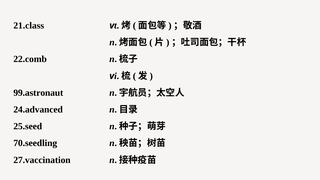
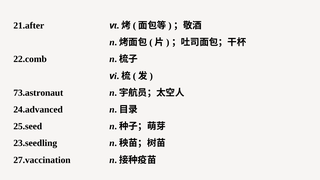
21.class: 21.class -> 21.after (29, 26)
99.astronaut: 99.astronaut -> 73.astronaut (38, 93)
70.seedling: 70.seedling -> 23.seedling (35, 143)
